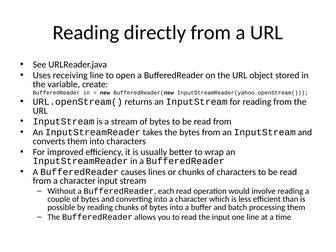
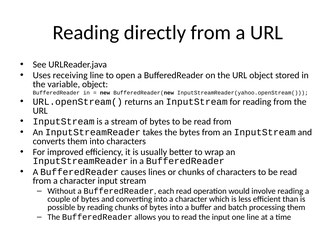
variable create: create -> object (95, 84)
